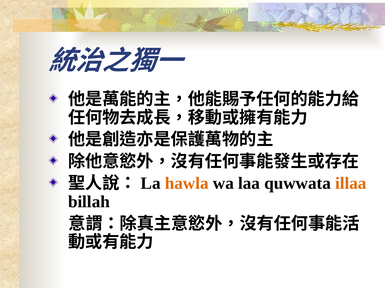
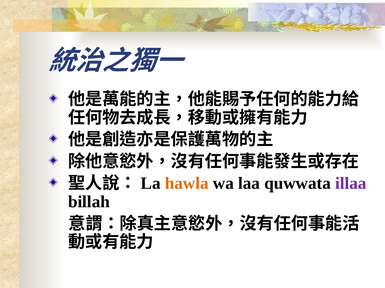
illaa colour: orange -> purple (351, 184)
